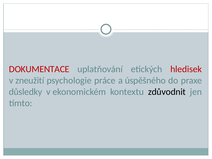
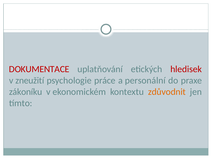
úspěšného: úspěšného -> personální (145, 80)
důsledky: důsledky -> zákoníku (26, 92)
zdůvodnit colour: black -> orange (167, 92)
